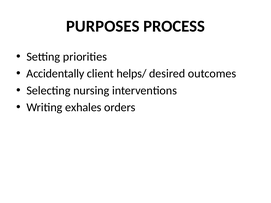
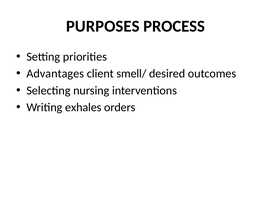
Accidentally: Accidentally -> Advantages (55, 74)
helps/: helps/ -> smell/ (131, 74)
